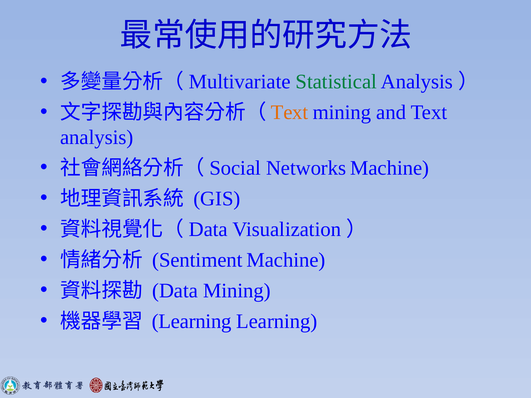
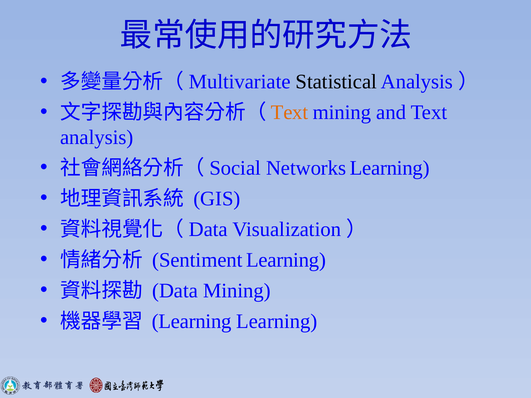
Statistical colour: green -> black (336, 82)
Networks Machine: Machine -> Learning (390, 168)
Sentiment Machine: Machine -> Learning (286, 260)
